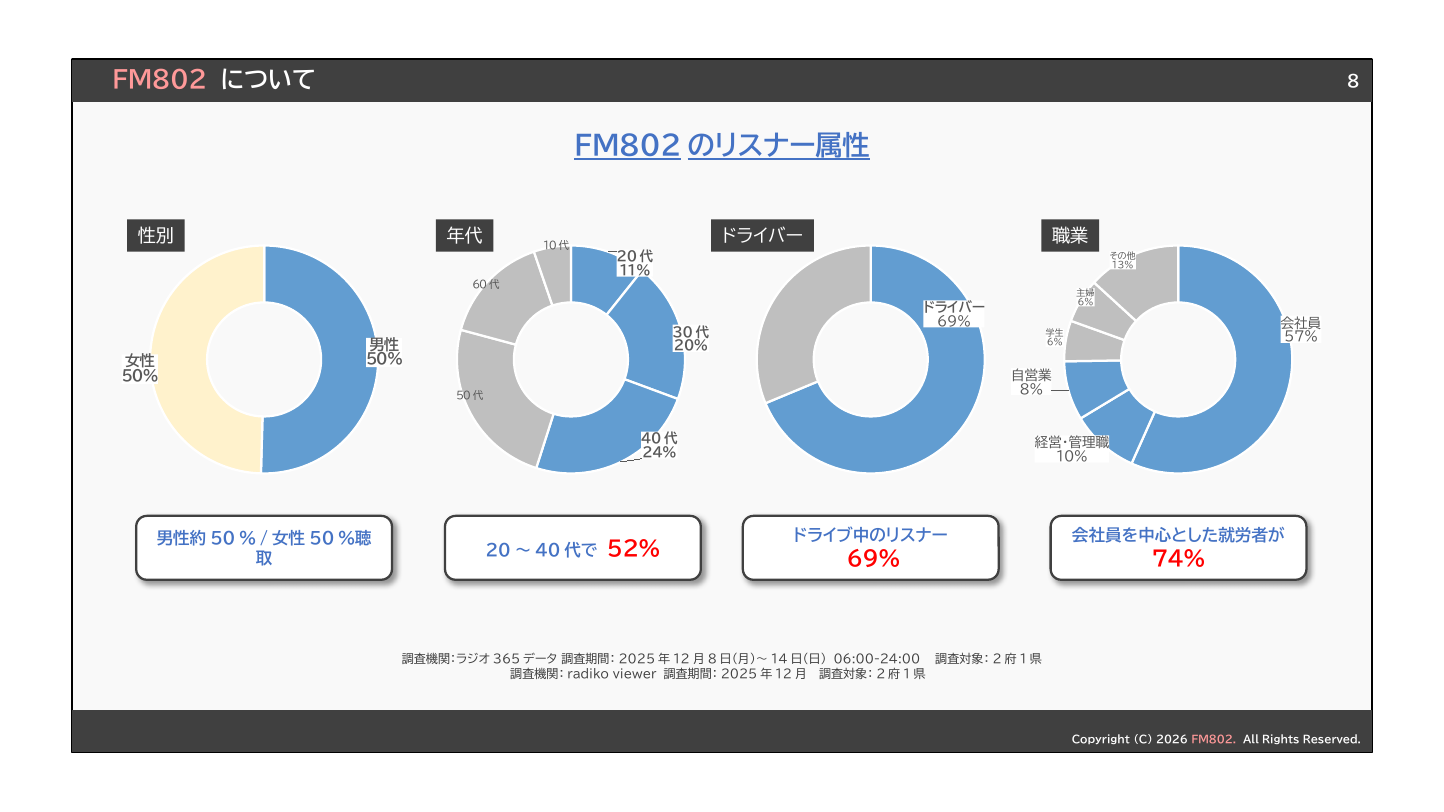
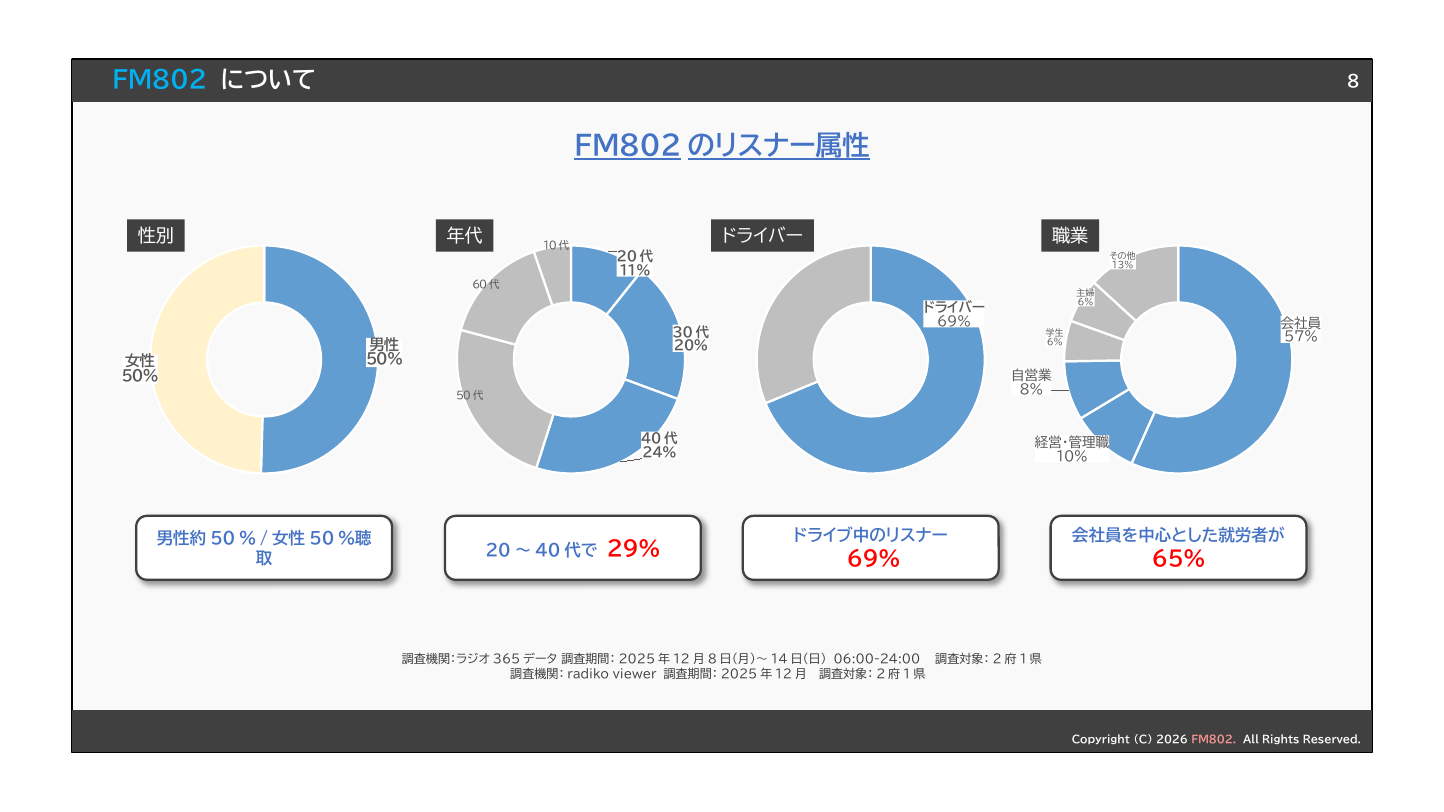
FM802 colour: pink -> light blue (160, 81)
74%: 74% -> 65% (1178, 559)
52%: 52% -> 29% (633, 549)
